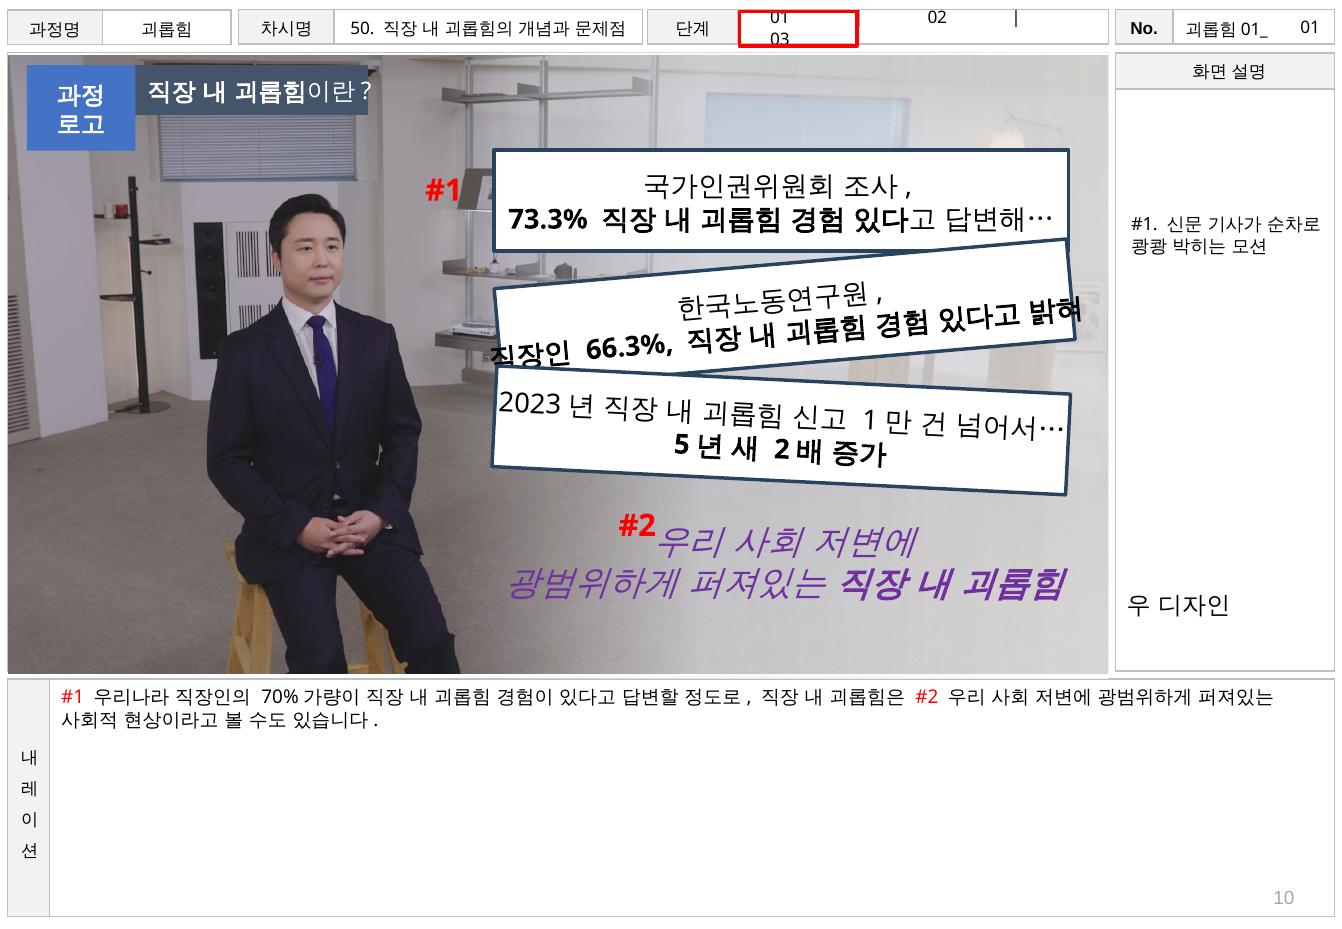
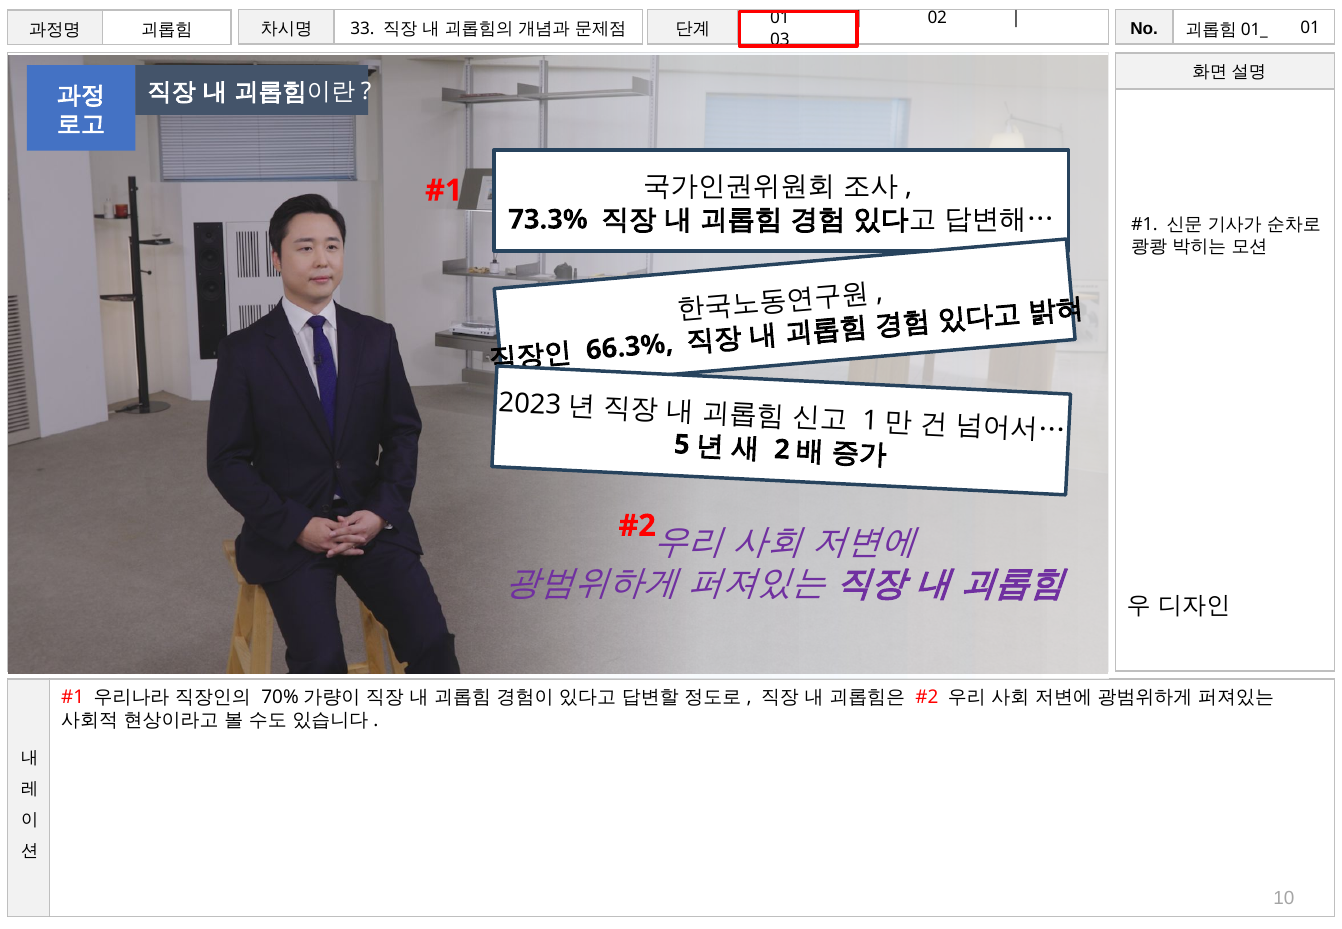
50: 50 -> 33 (363, 29)
